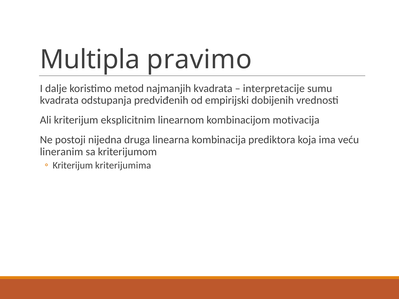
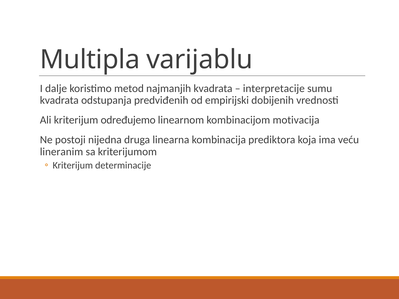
pravimo: pravimo -> varijablu (200, 60)
eksplicitnim: eksplicitnim -> određujemo (128, 120)
kriterijumima: kriterijumima -> determinacije (123, 165)
